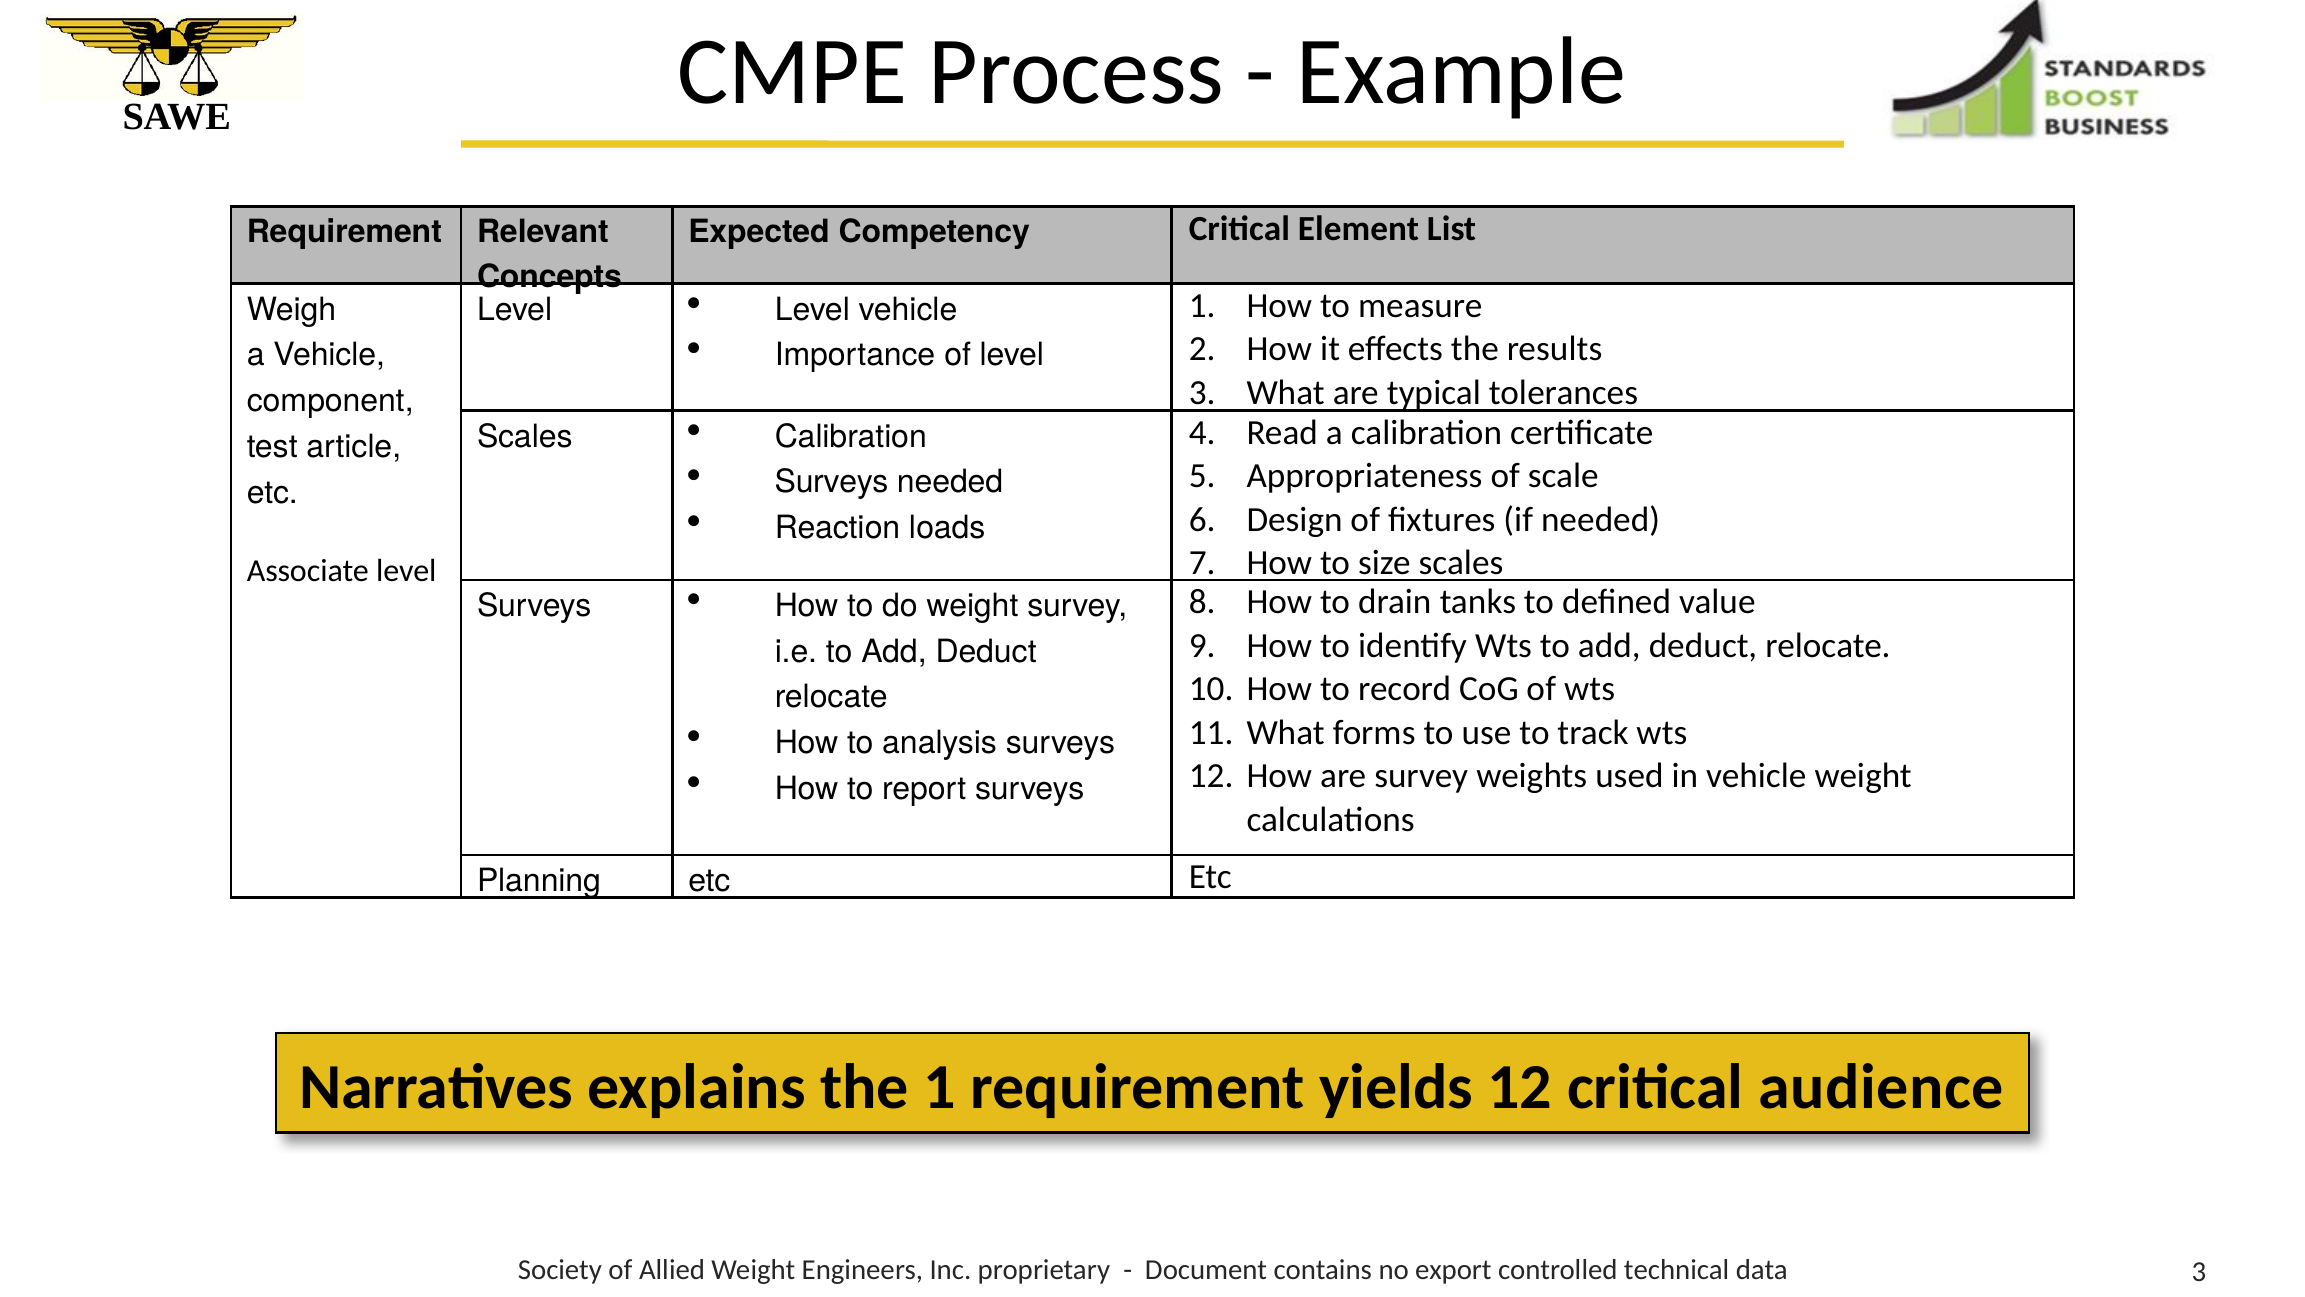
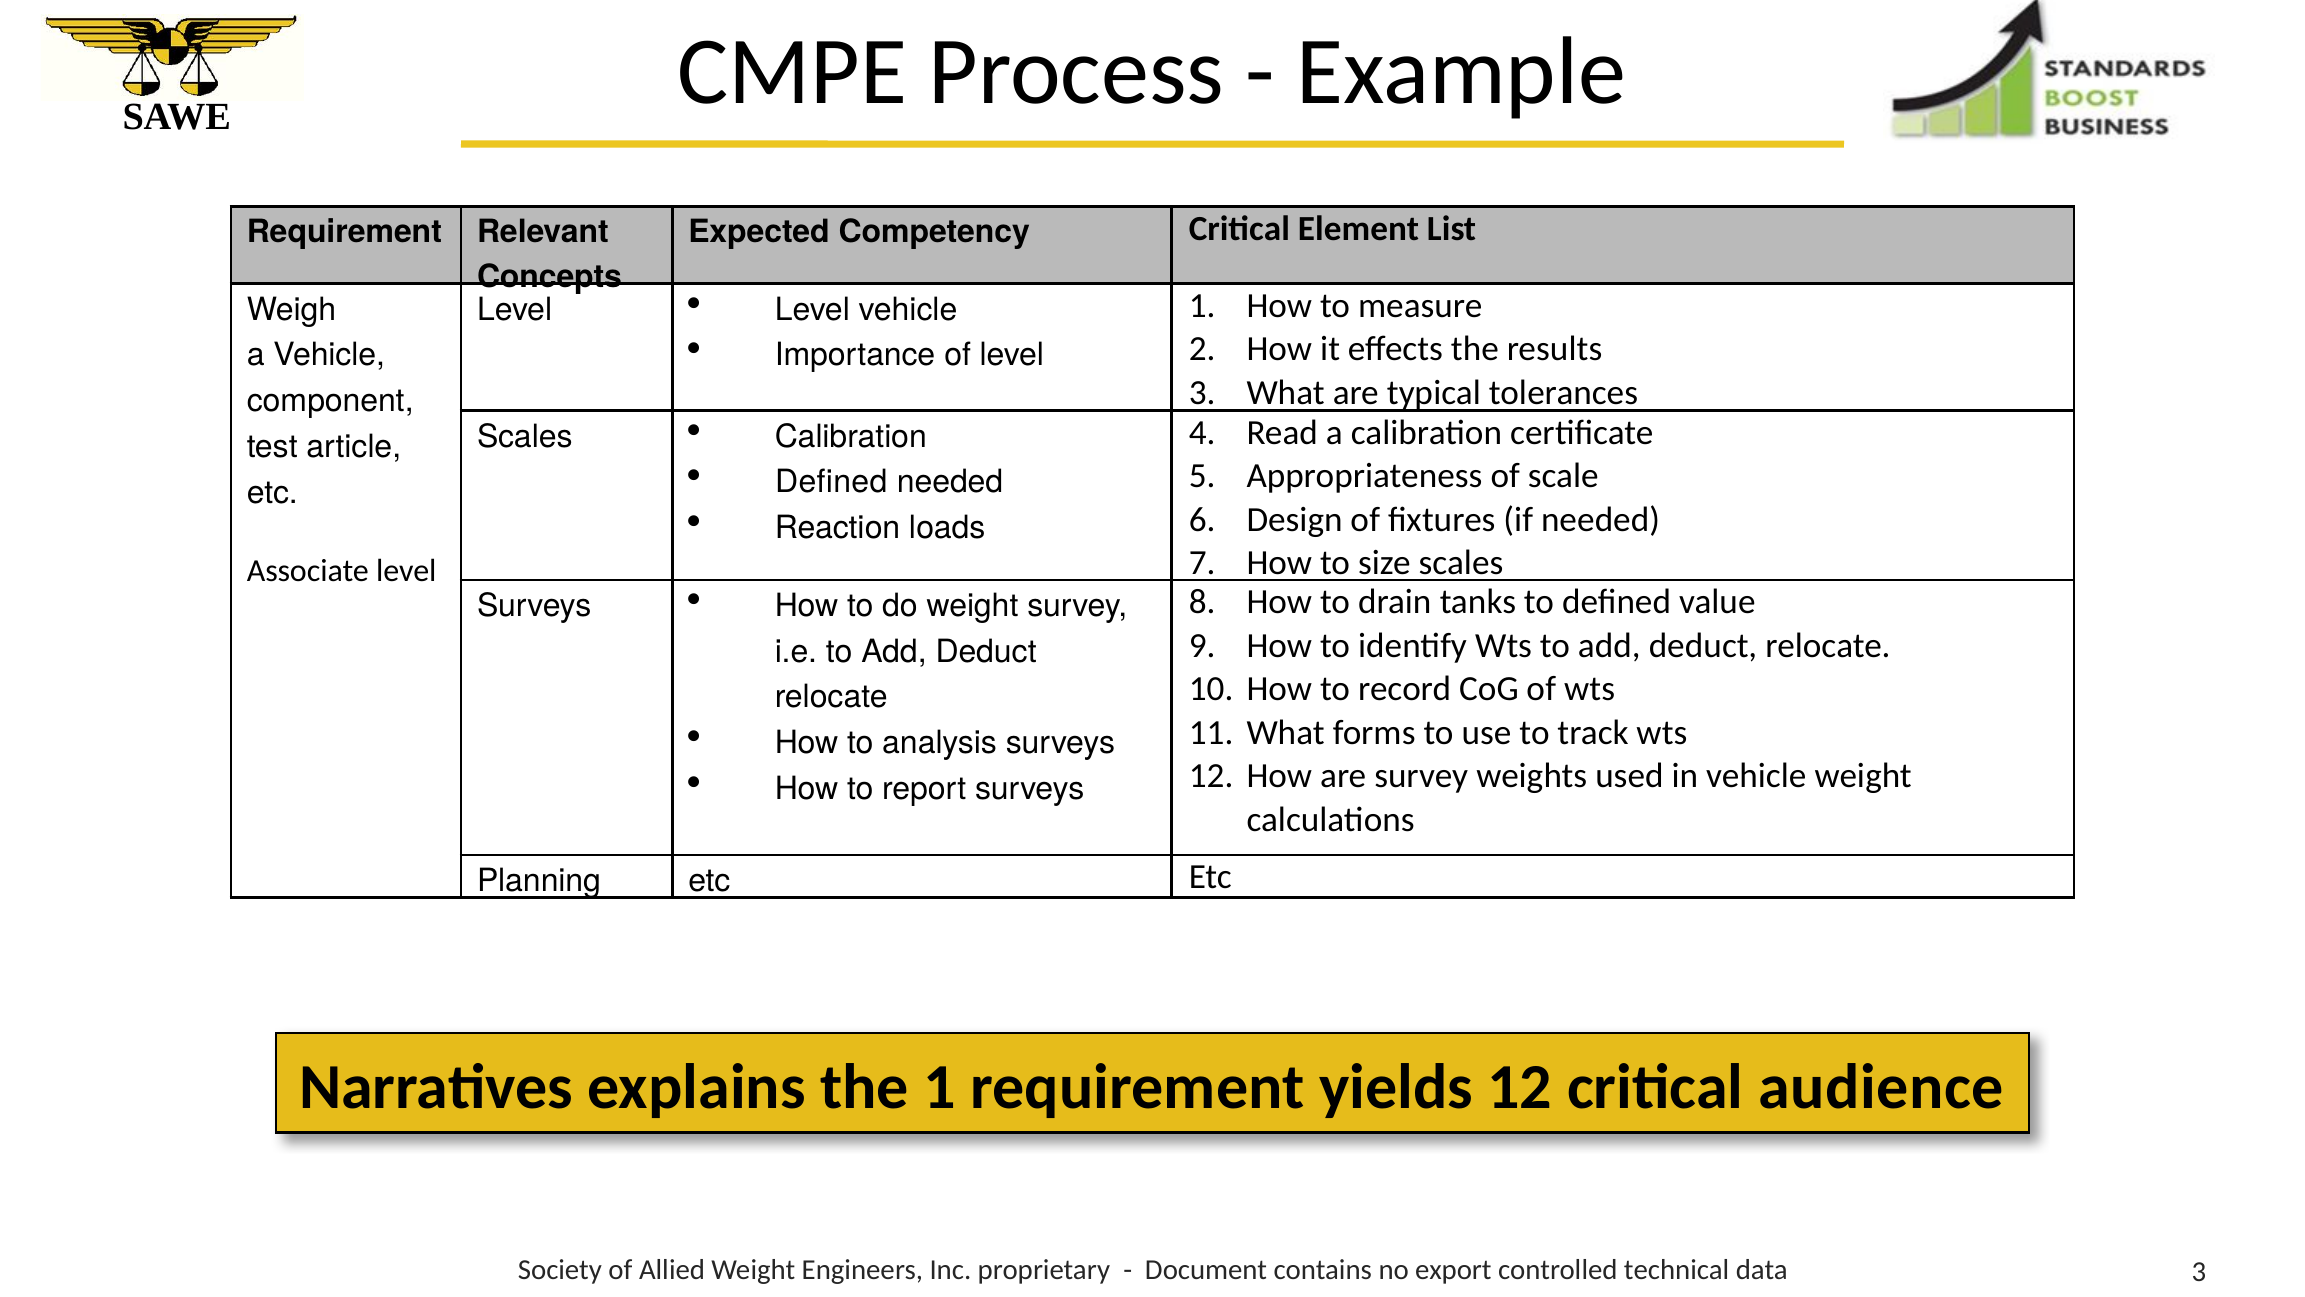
Surveys: Surveys -> Defined (831, 482)
